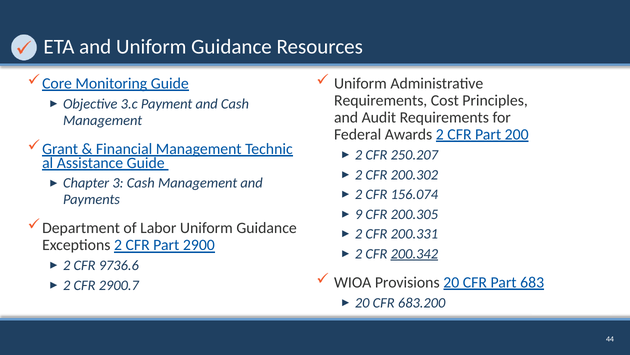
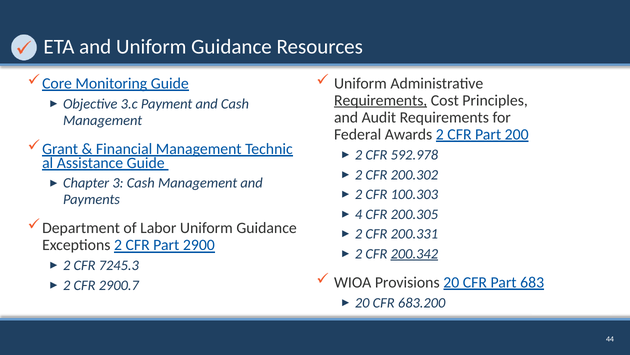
Requirements underline: none -> present (381, 100)
250.207: 250.207 -> 592.978 (414, 155)
156.074: 156.074 -> 100.303 (414, 194)
9: 9 -> 4 (359, 214)
9736.6: 9736.6 -> 7245.3 (119, 265)
